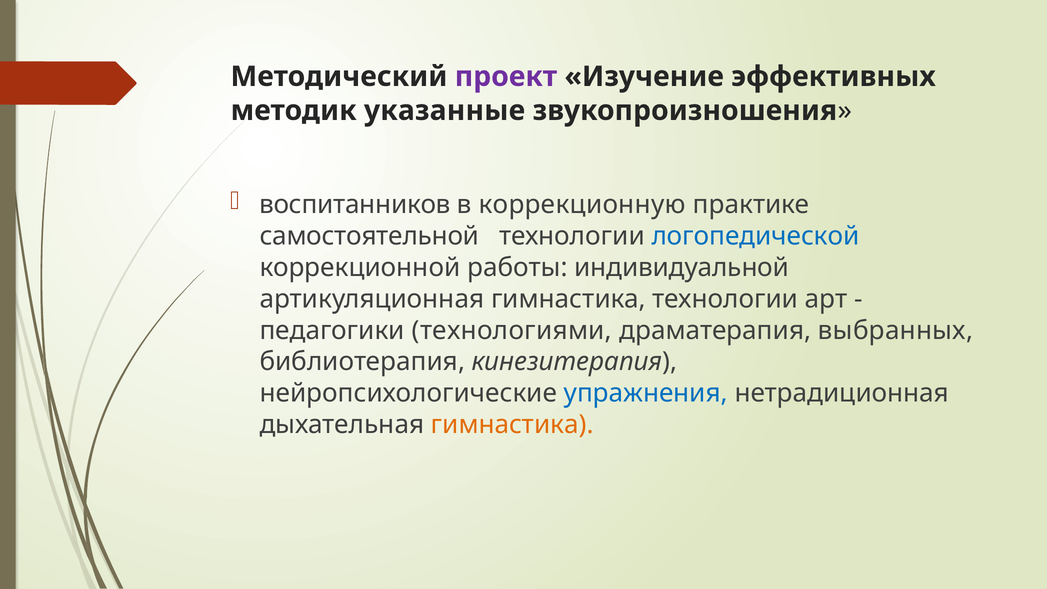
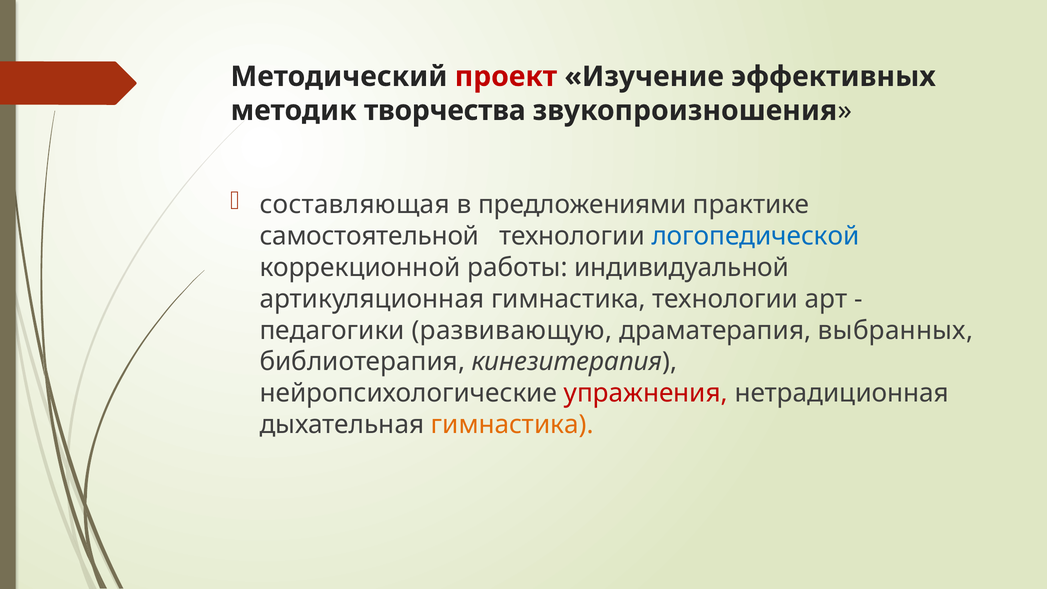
проект colour: purple -> red (506, 77)
указанные: указанные -> творчества (445, 111)
воспитанников: воспитанников -> составляющая (355, 205)
коррекционную: коррекционную -> предложениями (582, 205)
технологиями: технологиями -> развивающую (512, 330)
упражнения colour: blue -> red (646, 393)
